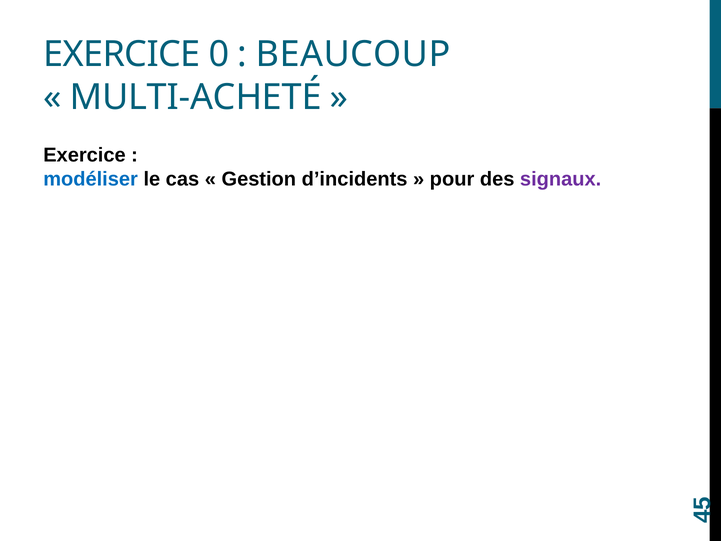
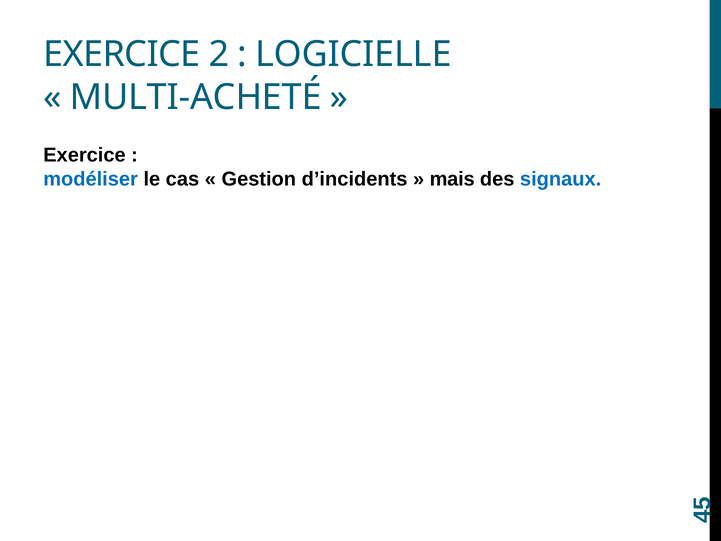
0: 0 -> 2 (219, 54)
BEAUCOUP: BEAUCOUP -> LOGICIELLE (353, 54)
pour: pour -> mais (452, 179)
signaux colour: purple -> blue (561, 179)
